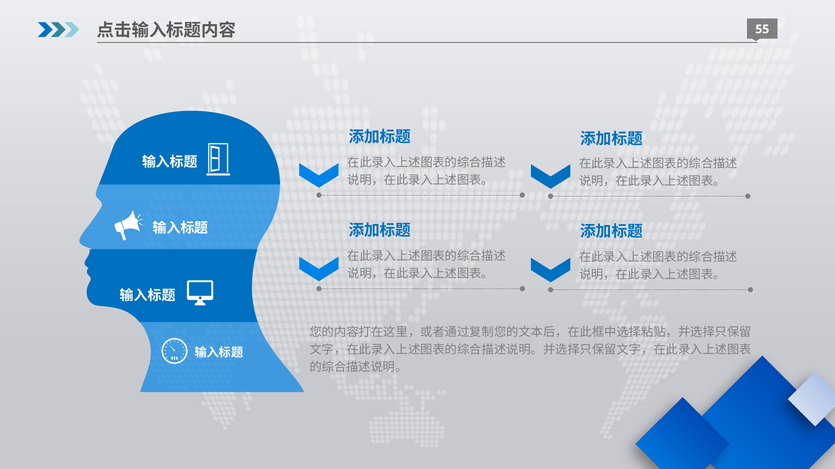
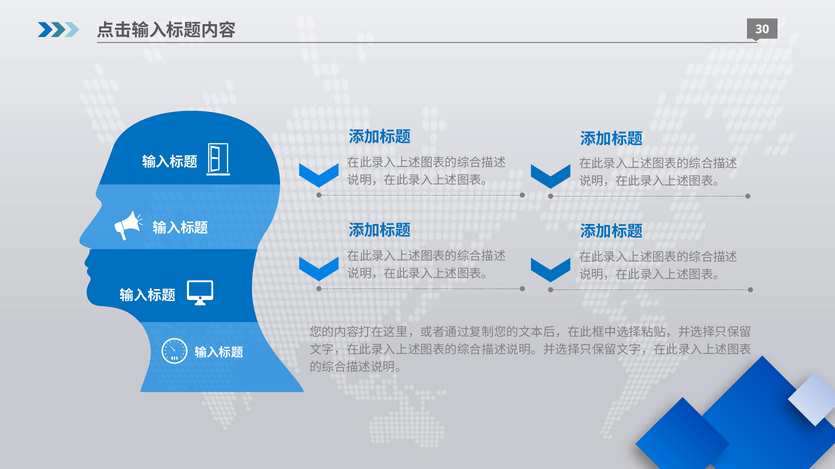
55: 55 -> 30 (762, 29)
